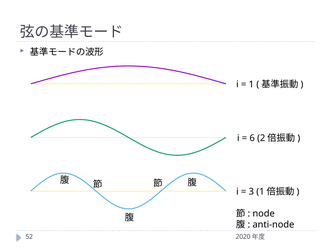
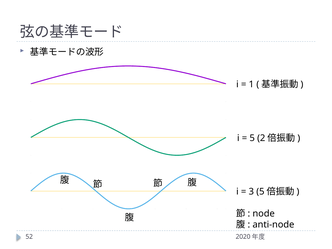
6: 6 -> 5 (252, 138)
3 1: 1 -> 5 (260, 191)
